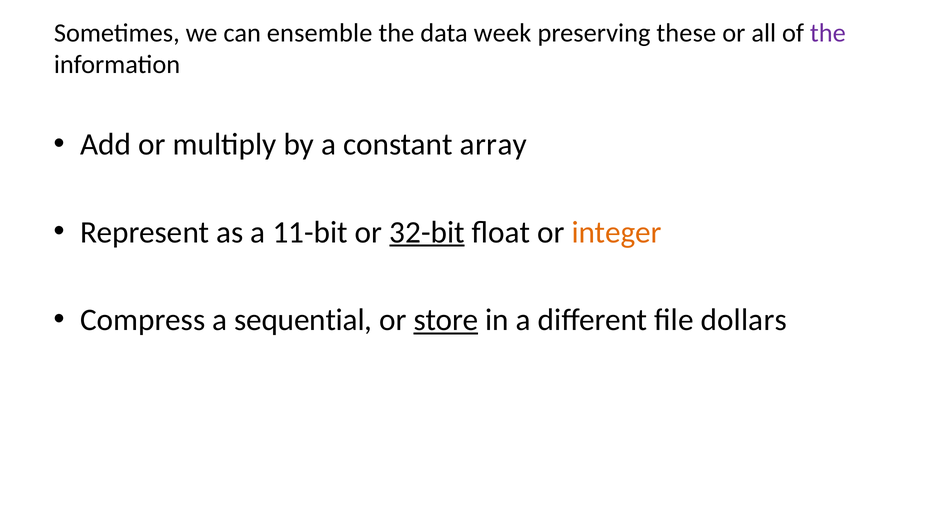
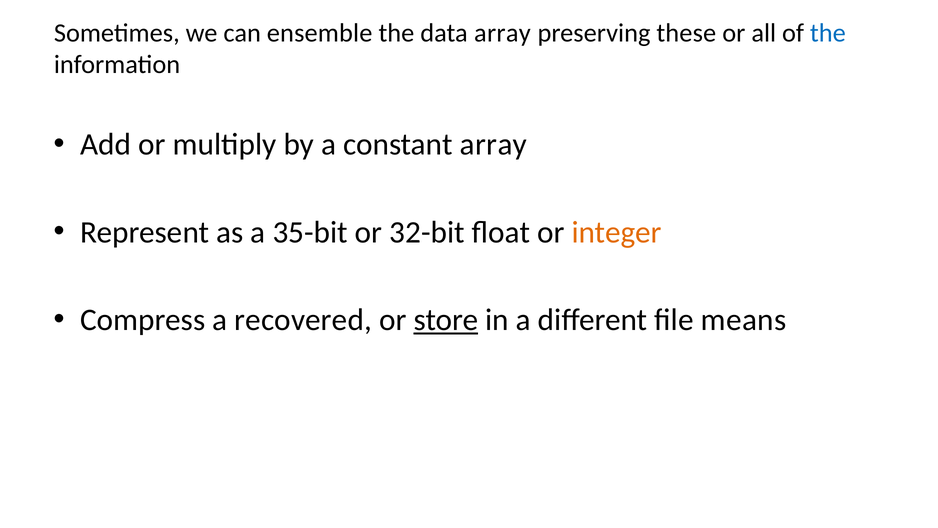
data week: week -> array (502, 33)
the colour: purple -> blue (828, 33)
11-bit: 11-bit -> 35-bit (310, 232)
32-bit underline: present -> none (427, 232)
sequential: sequential -> recovered (303, 320)
dollars: dollars -> means (744, 320)
